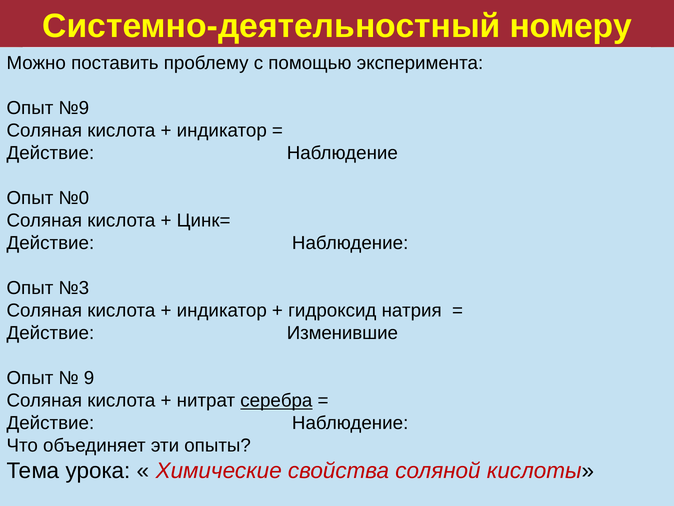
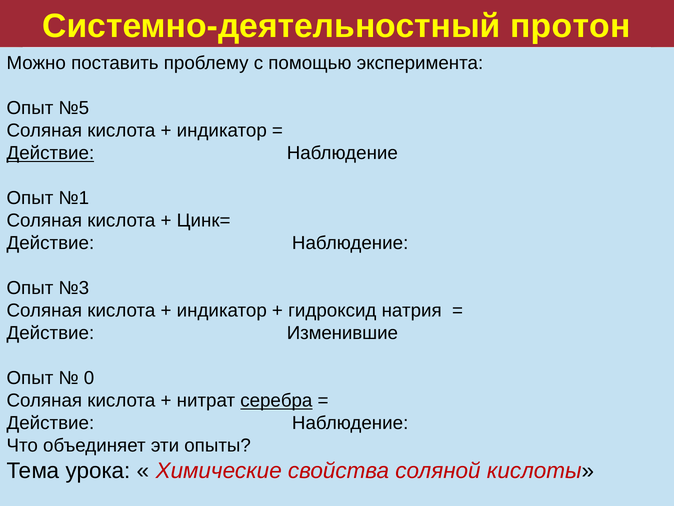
номеру: номеру -> протон (570, 26)
№9: №9 -> №5 (74, 108)
Действие underline: none -> present (50, 153)
№0: №0 -> №1 (74, 198)
9: 9 -> 0 (89, 378)
